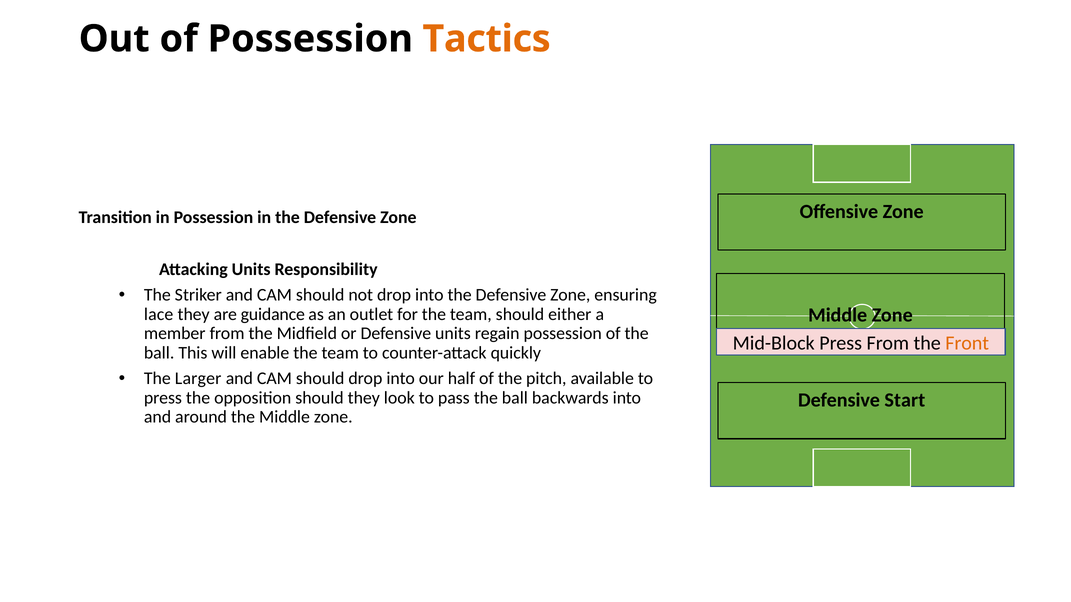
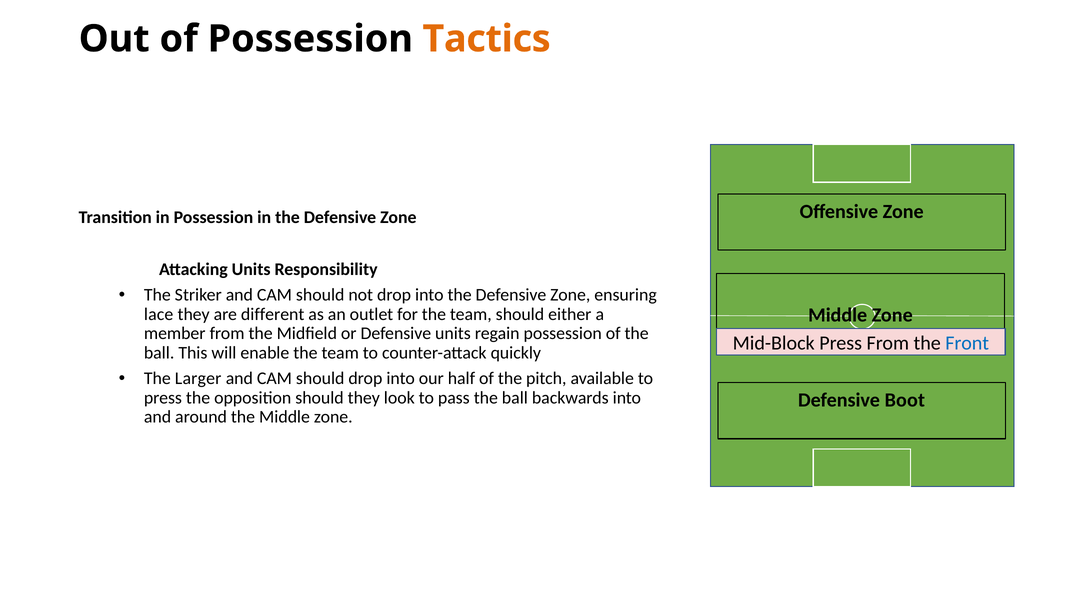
guidance: guidance -> different (273, 314)
Front colour: orange -> blue (967, 343)
Start: Start -> Boot (905, 400)
